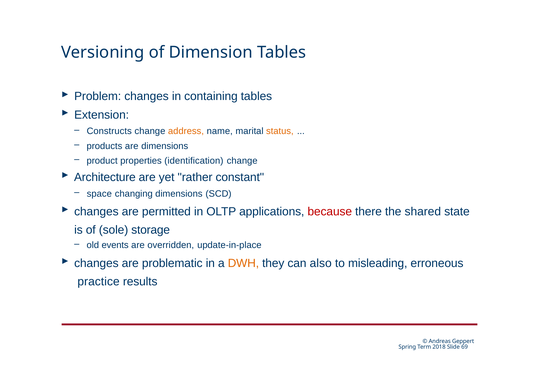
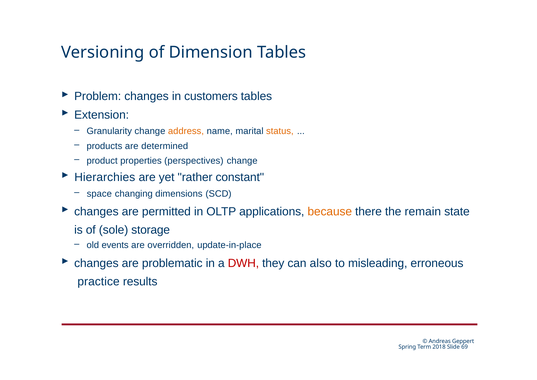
containing: containing -> customers (211, 96)
Constructs: Constructs -> Granularity (109, 131)
are dimensions: dimensions -> determined (165, 146)
identification: identification -> perspectives (194, 161)
Architecture: Architecture -> Hierarchies (105, 177)
because colour: red -> orange (330, 212)
shared: shared -> remain (423, 212)
DWH colour: orange -> red (243, 263)
